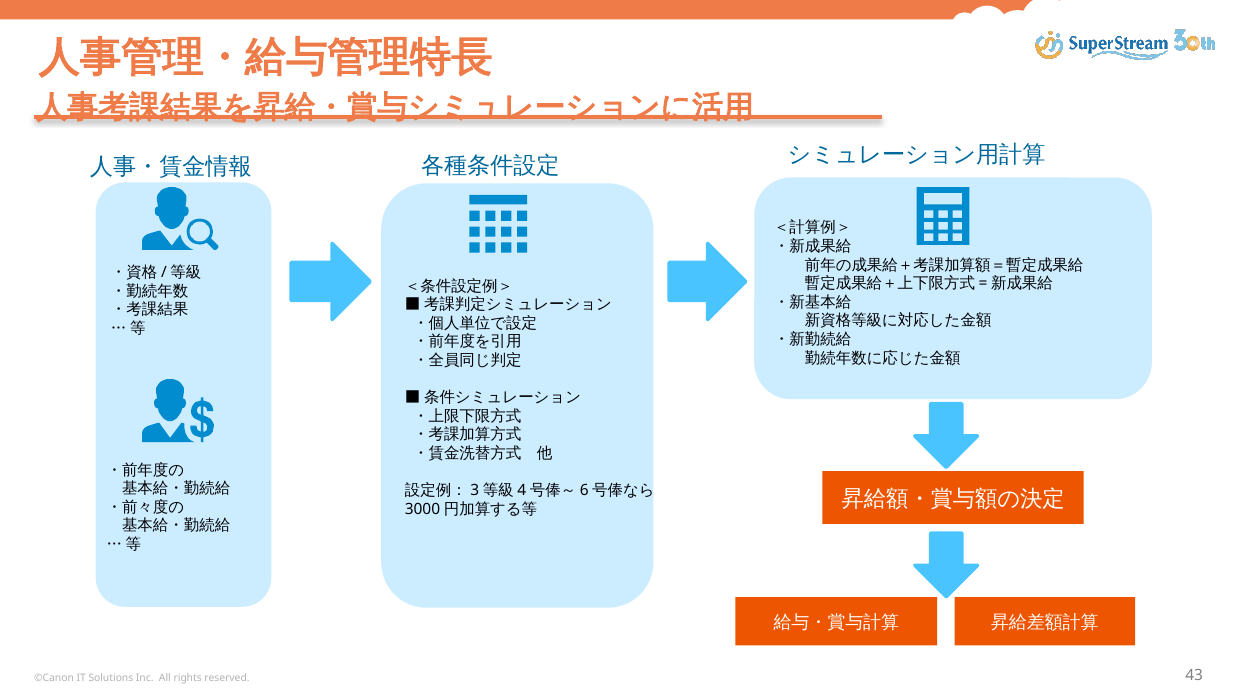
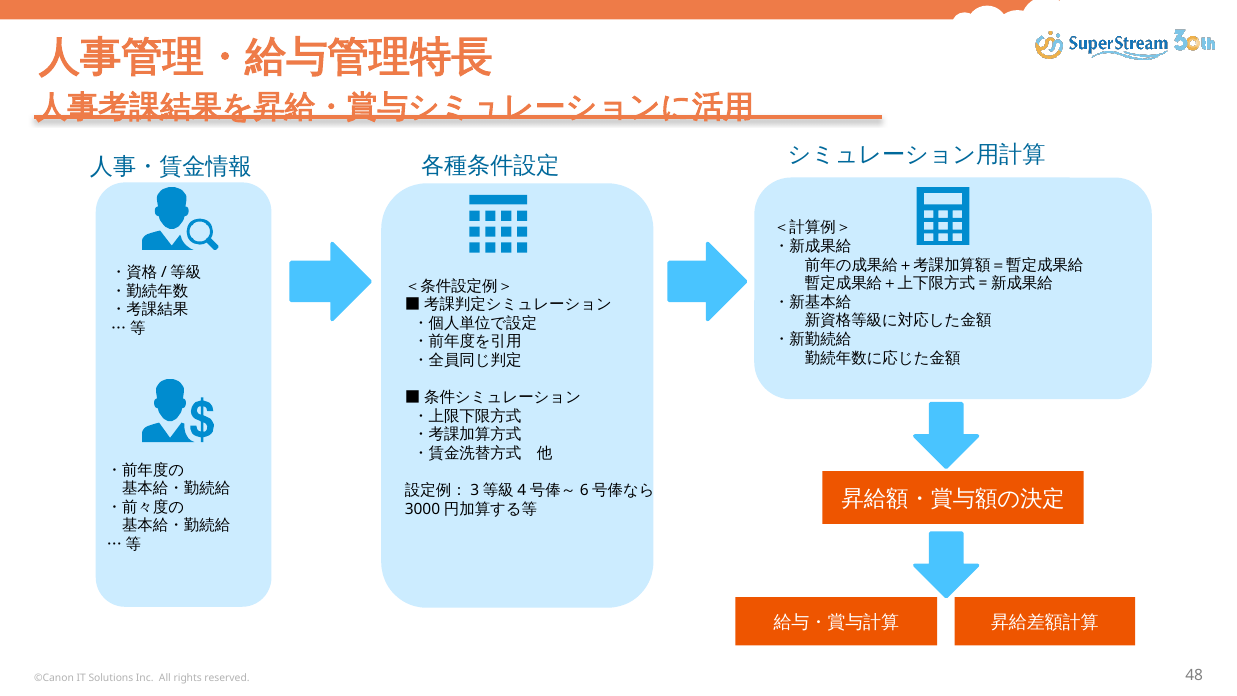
43: 43 -> 48 (1194, 675)
